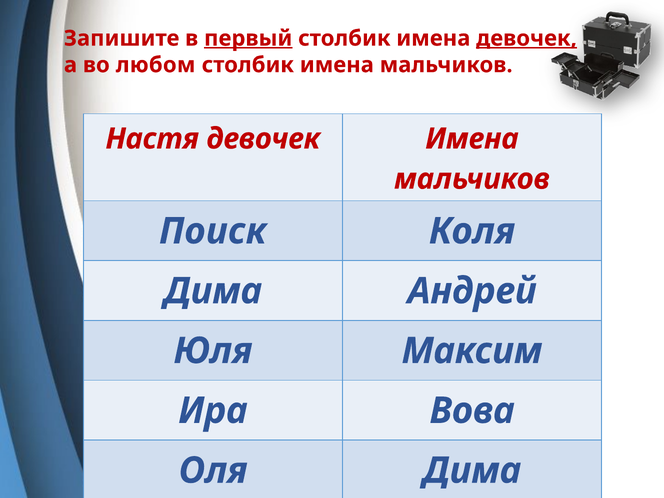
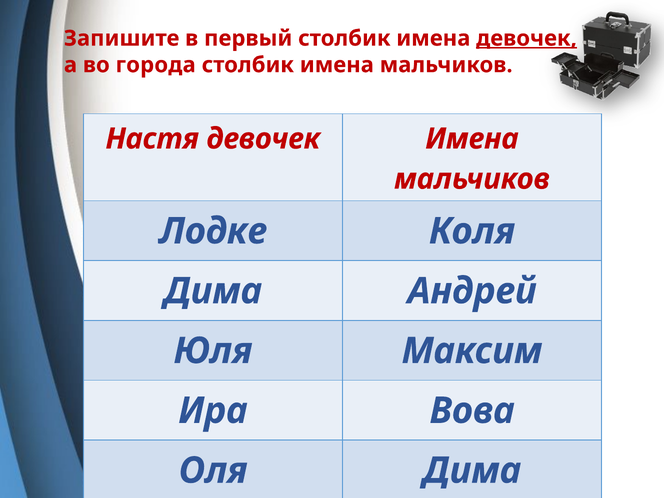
первый underline: present -> none (248, 38)
любом: любом -> города (156, 65)
Поиск: Поиск -> Лодке (213, 231)
